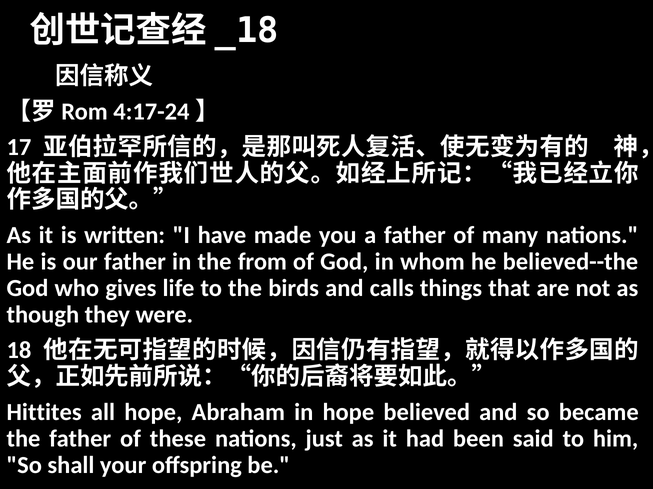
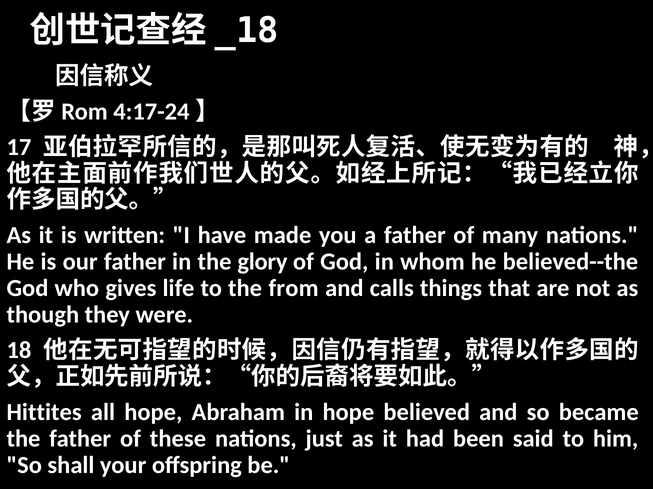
from: from -> glory (262, 262)
birds: birds -> from (294, 289)
